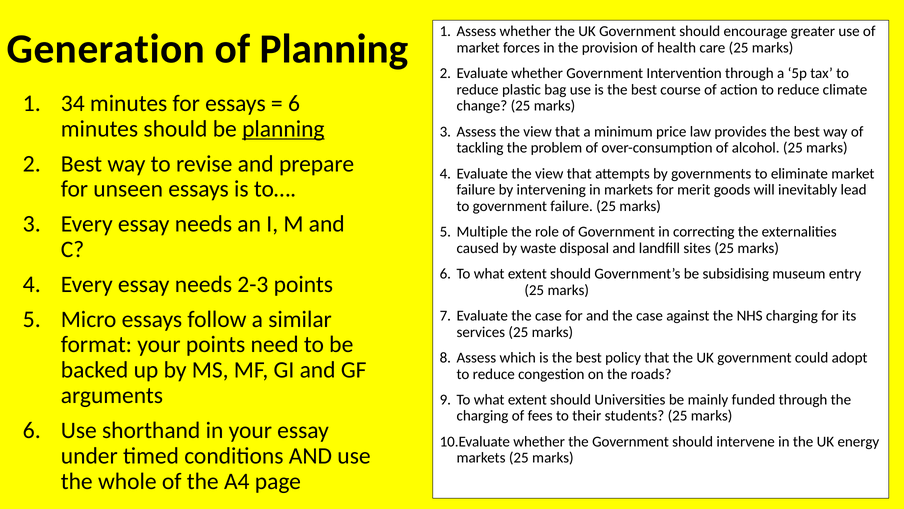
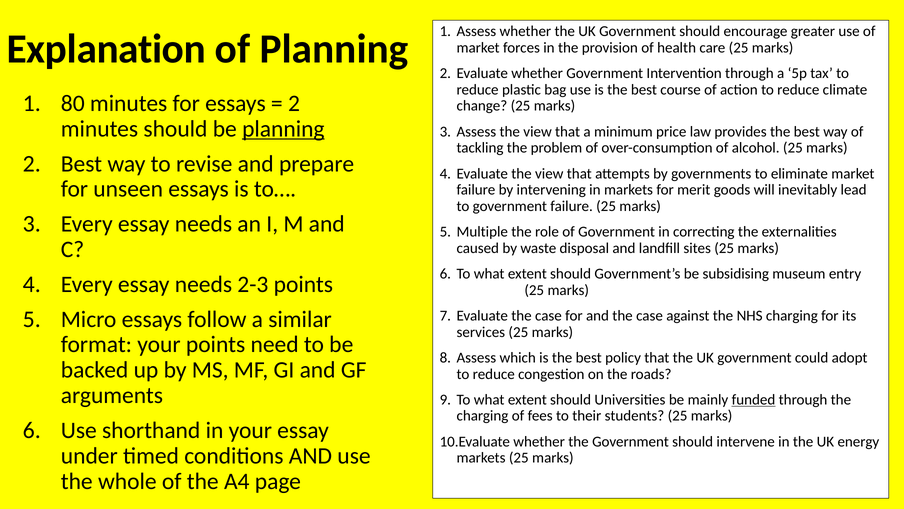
Generation: Generation -> Explanation (106, 49)
34: 34 -> 80 (73, 103)
6: 6 -> 2 (294, 103)
funded underline: none -> present (754, 399)
